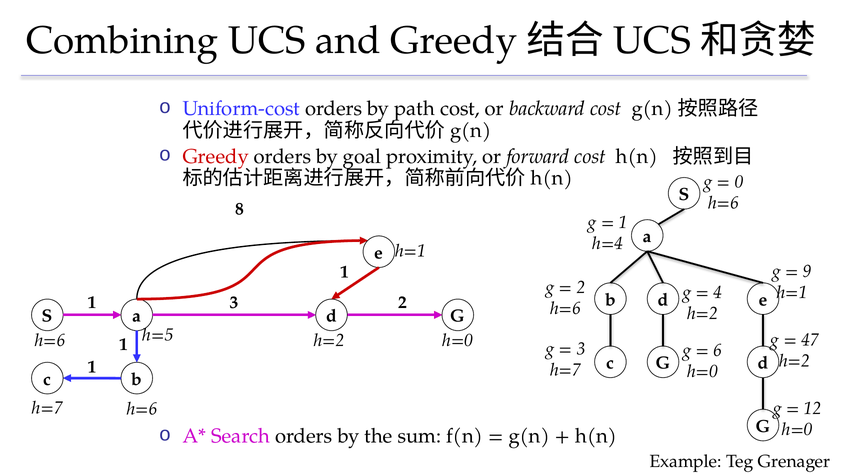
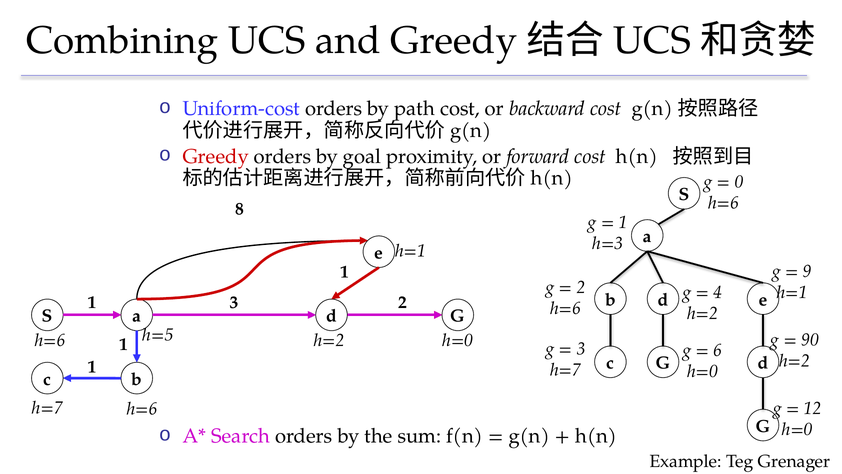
h=4: h=4 -> h=3 (608, 243)
47: 47 -> 90 (810, 340)
